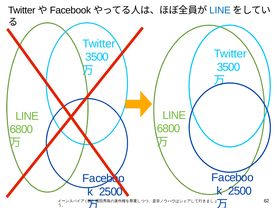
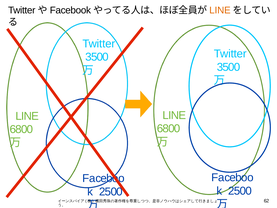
LINE colour: blue -> orange (220, 10)
